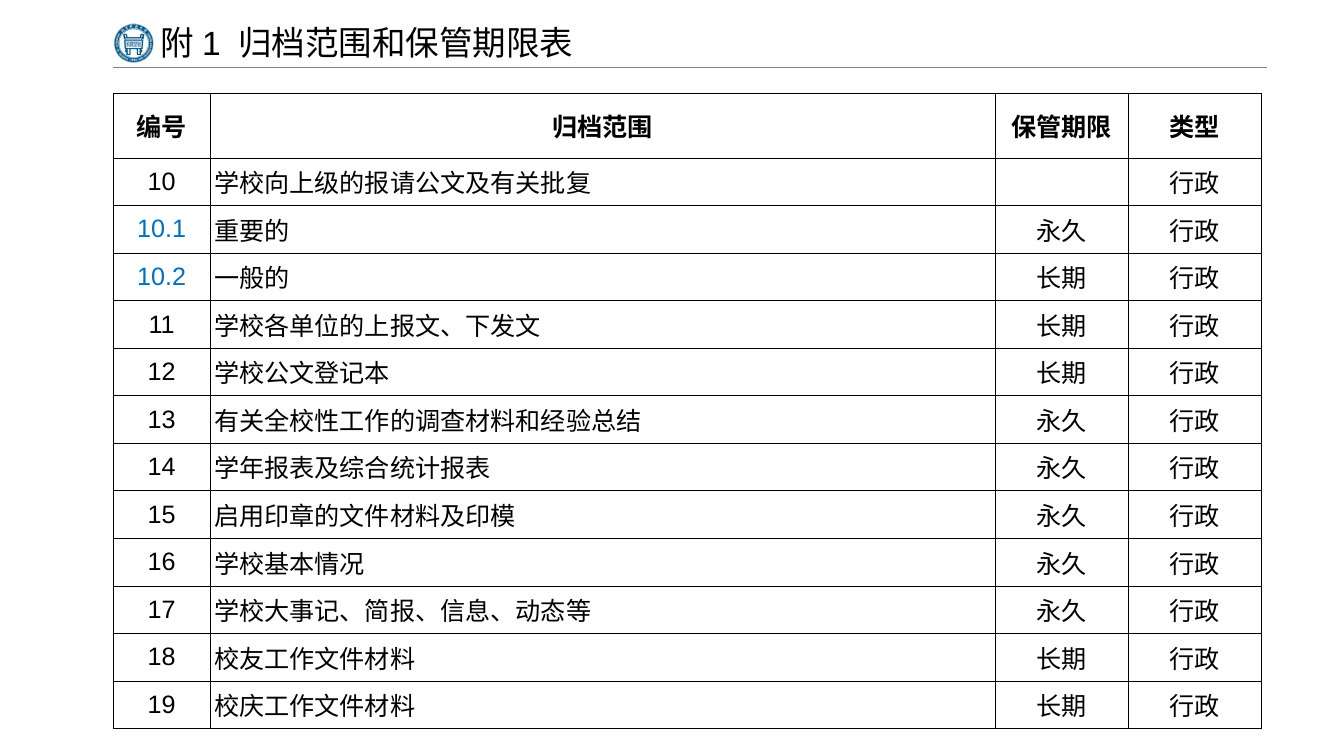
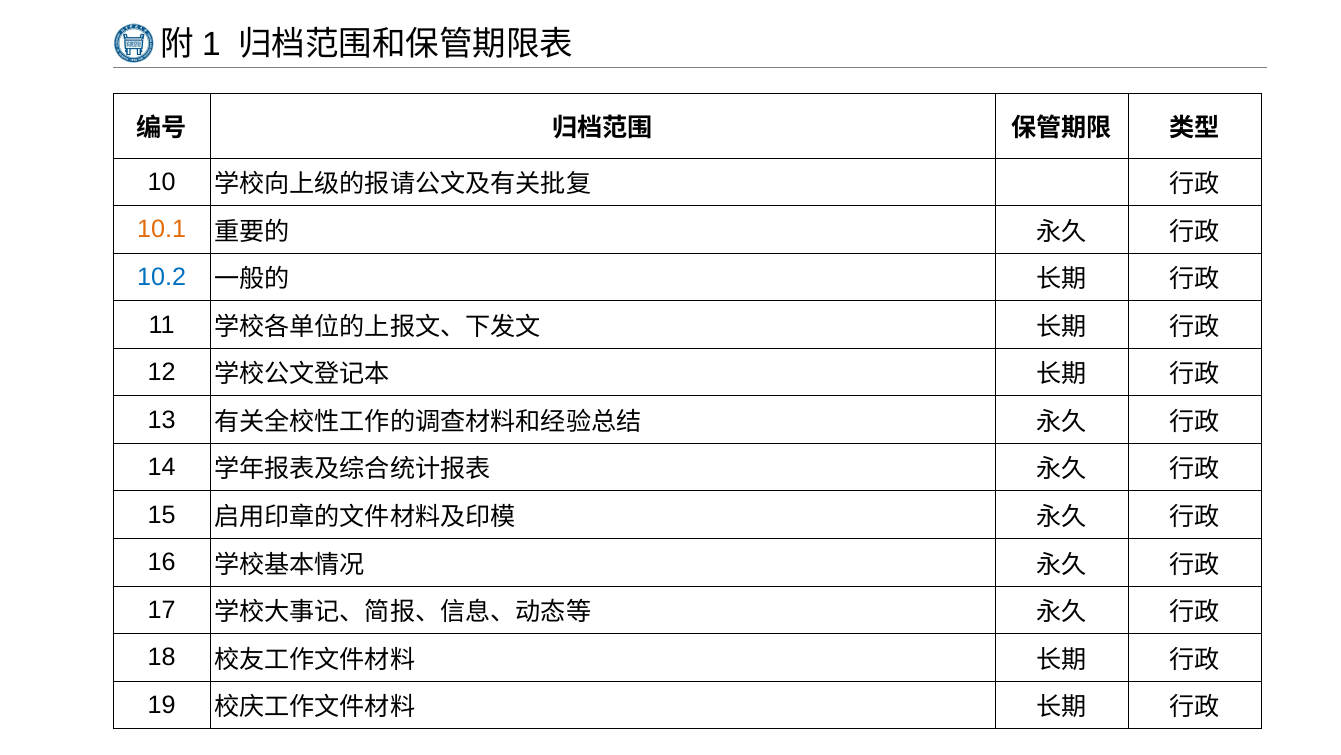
10.1 colour: blue -> orange (162, 229)
